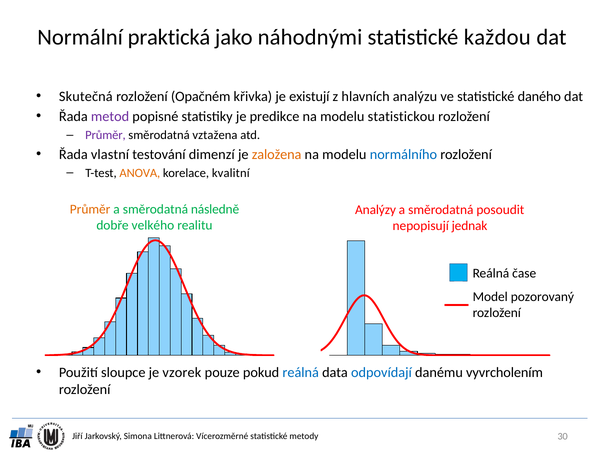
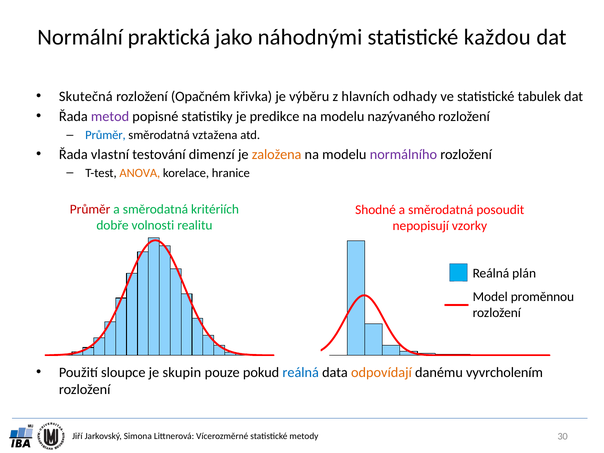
existují: existují -> výběru (309, 96)
analýzu: analýzu -> odhady (415, 96)
daného: daného -> tabulek (539, 96)
statistickou: statistickou -> nazývaného (401, 116)
Průměr colour: purple -> blue (105, 135)
normálního colour: blue -> purple (403, 154)
kvalitní: kvalitní -> hranice (231, 173)
Průměr colour: orange -> red (90, 209)
následně: následně -> kritériích (215, 209)
Analýzy: Analýzy -> Shodné (376, 210)
velkého: velkého -> volnosti (153, 225)
jednak: jednak -> vzorky (469, 226)
čase: čase -> plán (524, 273)
pozorovaný: pozorovaný -> proměnnou (542, 297)
vzorek: vzorek -> skupin (182, 373)
odpovídají colour: blue -> orange (381, 373)
